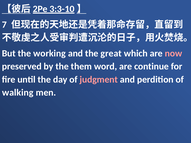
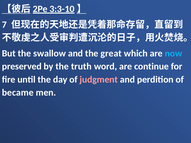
working: working -> swallow (50, 53)
now colour: pink -> light blue (173, 53)
them: them -> truth (81, 67)
walking: walking -> became (18, 93)
